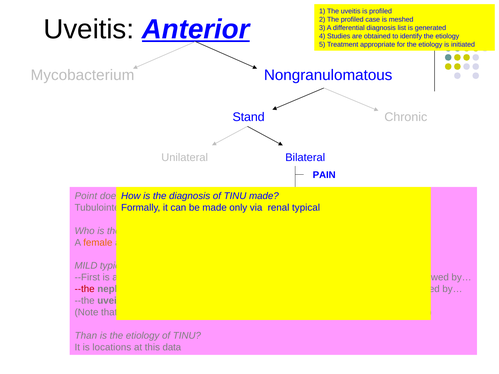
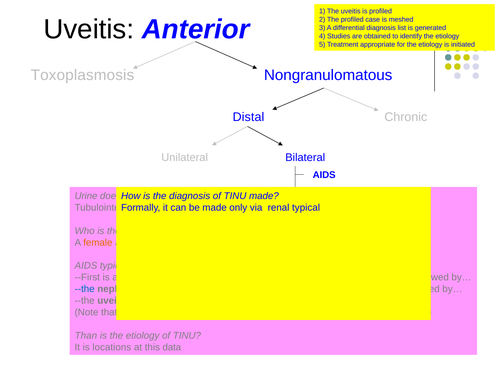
Anterior underline: present -> none (196, 29)
Mycobacterium: Mycobacterium -> Toxoplasmosis (82, 75)
Stand: Stand -> Distal (248, 117)
PAIN: PAIN -> AIDS (324, 175)
Point: Point -> Urine (86, 196)
MILD: MILD -> AIDS (86, 266)
--the colour: red -> blue (85, 289)
